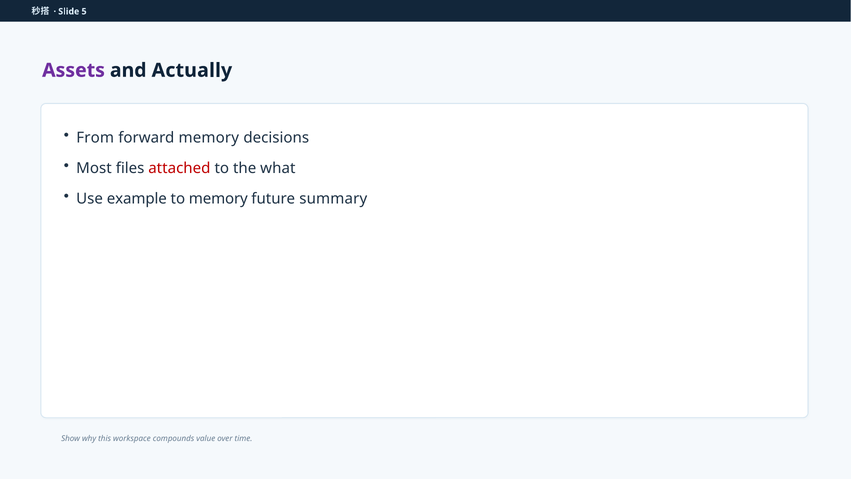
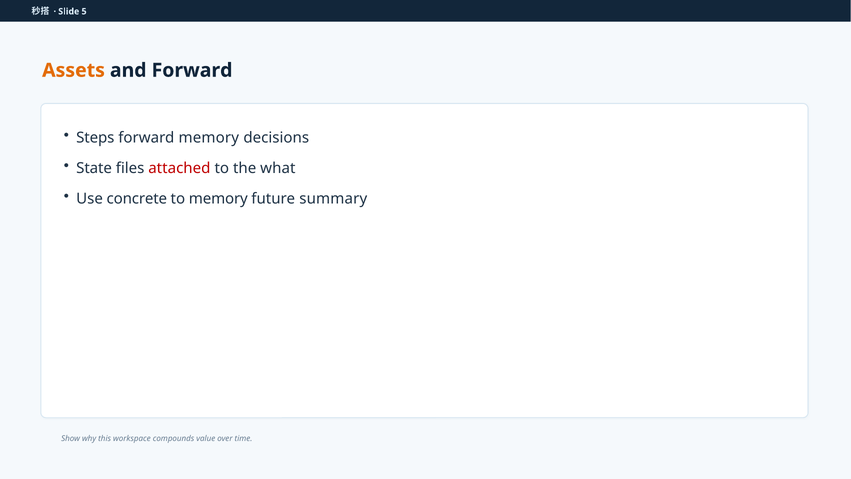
Assets colour: purple -> orange (74, 70)
and Actually: Actually -> Forward (192, 70)
From: From -> Steps (95, 138)
Most: Most -> State (94, 168)
example: example -> concrete (137, 199)
